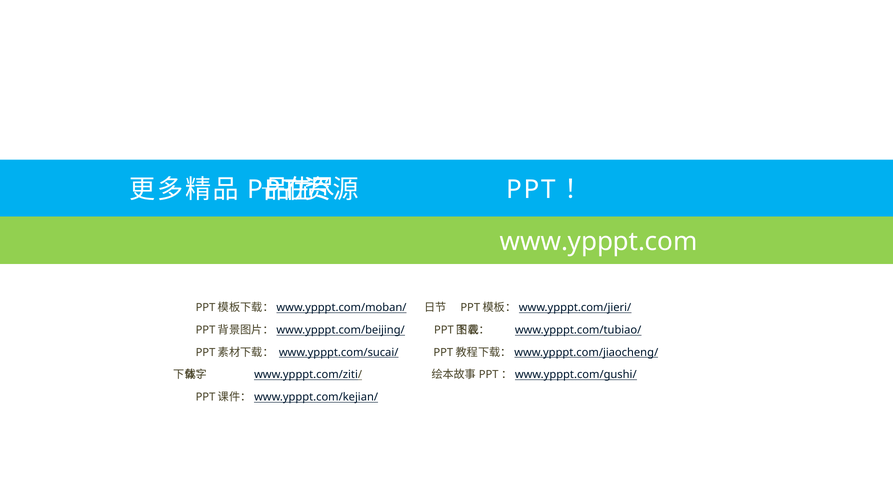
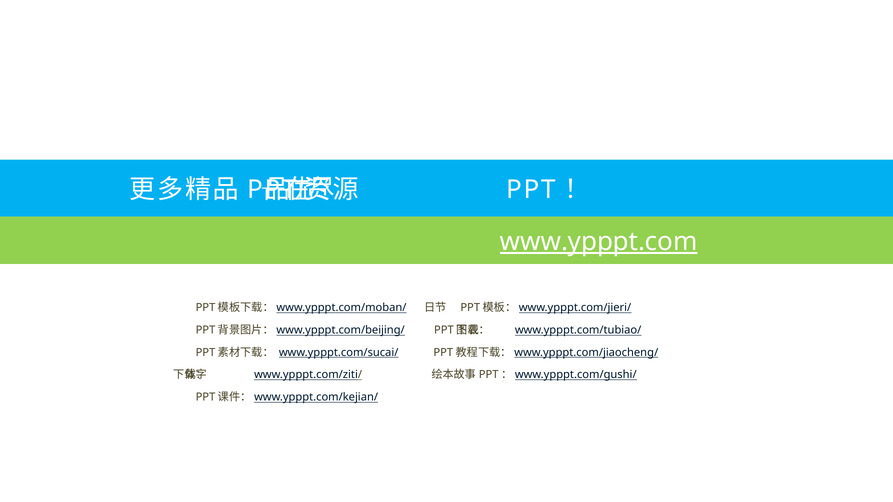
www.ypppt.com underline: none -> present (599, 242)
